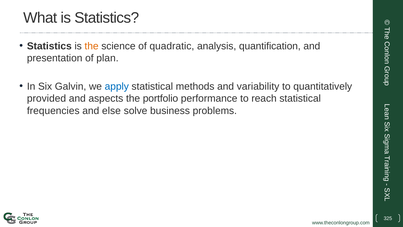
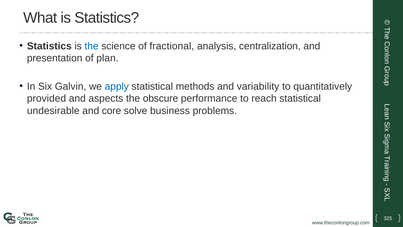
the colour: orange -> blue (92, 46)
quadratic: quadratic -> fractional (172, 46)
quantification: quantification -> centralization (270, 46)
portfolio: portfolio -> obscure (161, 98)
frequencies: frequencies -> undesirable (53, 111)
else: else -> core (112, 111)
